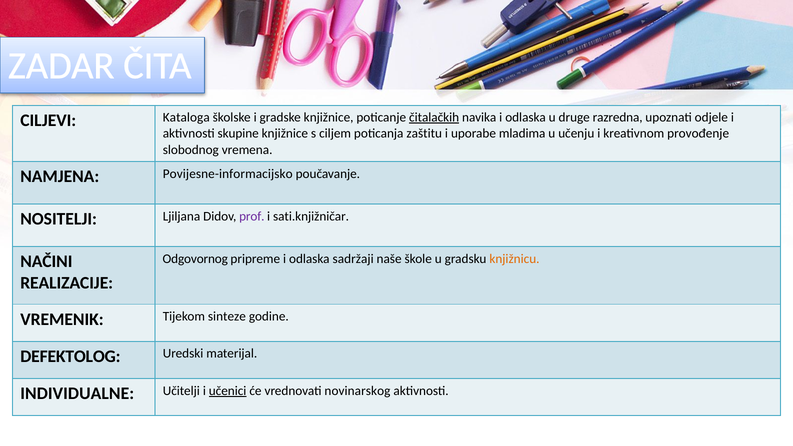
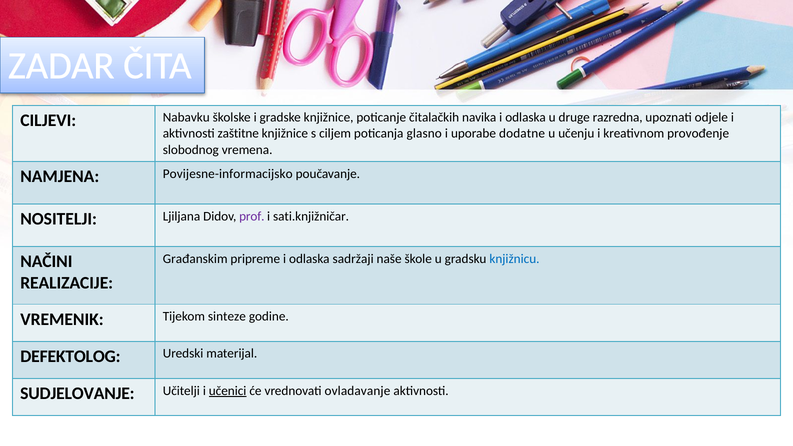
Kataloga: Kataloga -> Nabavku (186, 117)
čitalačkih underline: present -> none (434, 117)
skupine: skupine -> zaštitne (238, 134)
zaštitu: zaštitu -> glasno (424, 134)
mladima: mladima -> dodatne (522, 134)
Odgovornog: Odgovornog -> Građanskim (195, 259)
knjižnicu colour: orange -> blue (514, 259)
INDIVIDUALNE: INDIVIDUALNE -> SUDJELOVANJE (77, 394)
novinarskog: novinarskog -> ovladavanje (357, 391)
